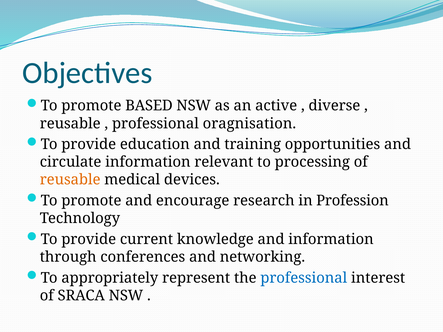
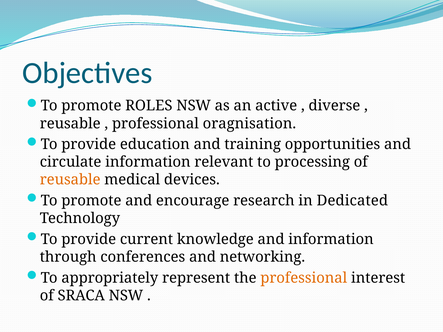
BASED: BASED -> ROLES (149, 106)
Profession: Profession -> Dedicated (352, 201)
professional colour: blue -> orange (304, 278)
